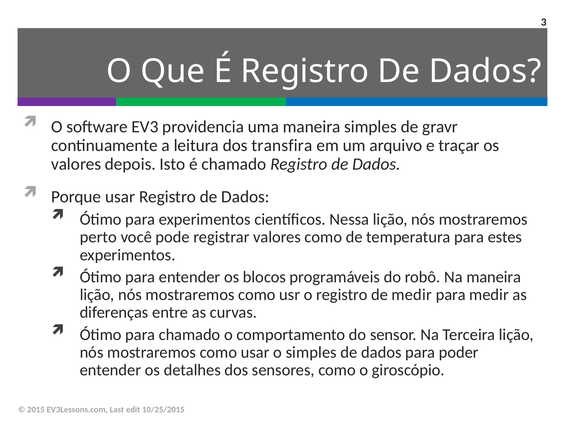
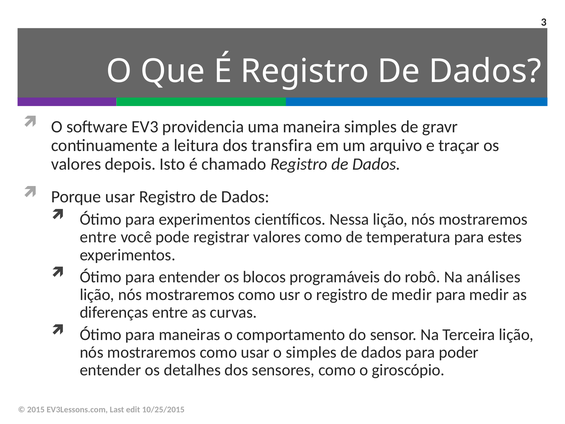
perto: perto -> entre (98, 237)
Na maneira: maneira -> análises (494, 277)
para chamado: chamado -> maneiras (190, 334)
